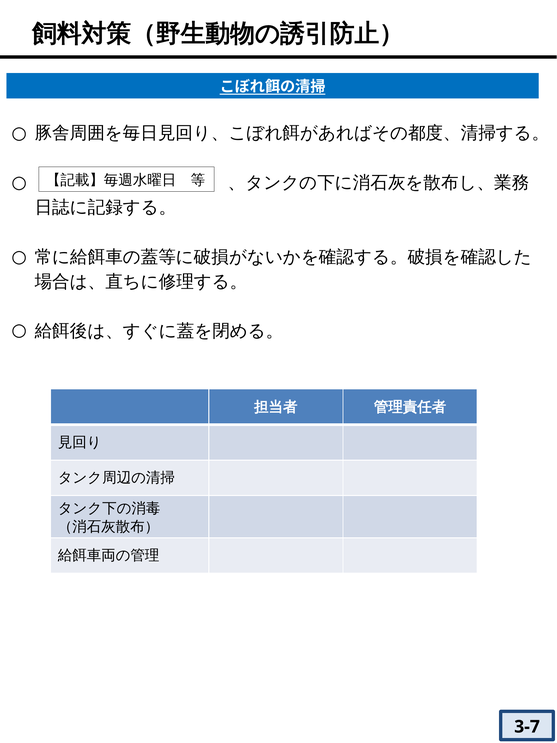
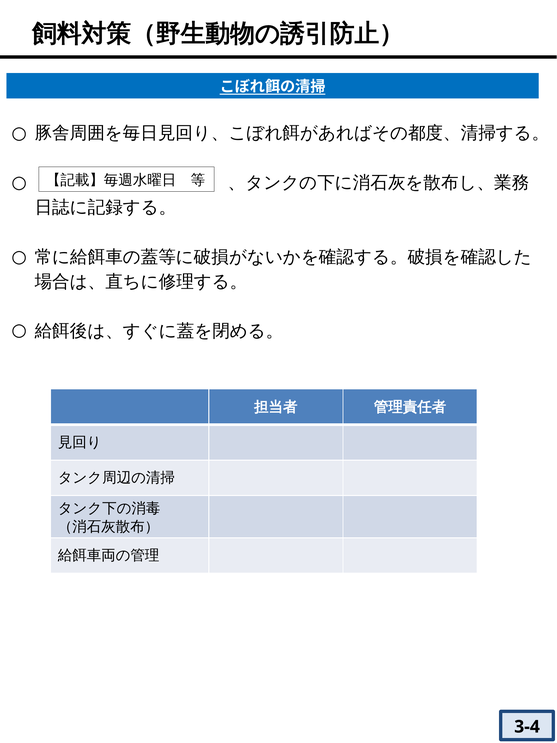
3-7: 3-7 -> 3-4 (527, 726)
